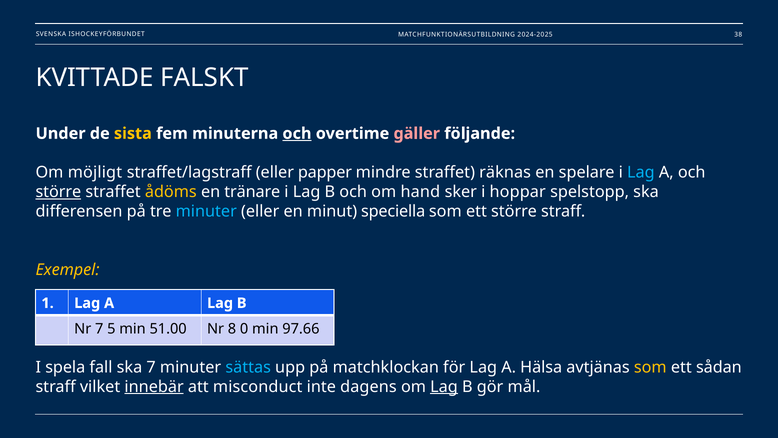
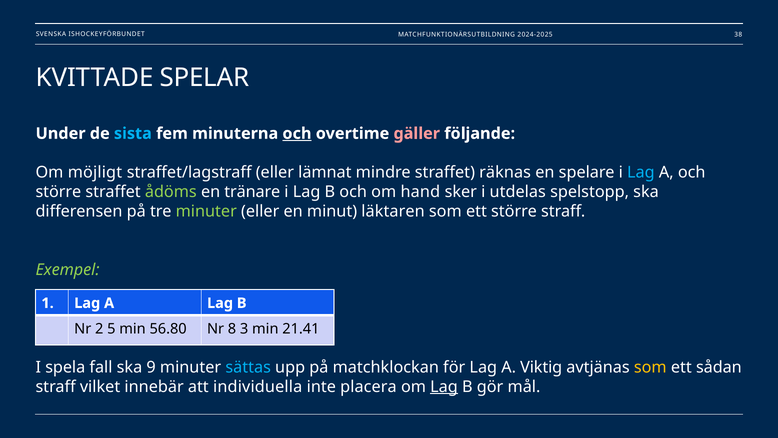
FALSKT: FALSKT -> SPELAR (204, 78)
sista colour: yellow -> light blue (133, 133)
papper: papper -> lämnat (325, 172)
större underline: present -> none (58, 192)
ådöms colour: yellow -> light green (171, 192)
hoppar: hoppar -> utdelas (518, 192)
minuter colour: light blue -> light green (206, 211)
speciella: speciella -> läktaren (393, 211)
Exempel colour: yellow -> light green (68, 270)
Nr 7: 7 -> 2 (99, 329)
51.00: 51.00 -> 56.80 (168, 329)
0: 0 -> 3 (244, 329)
97.66: 97.66 -> 21.41 (301, 329)
ska 7: 7 -> 9 (151, 367)
Hälsa: Hälsa -> Viktig (541, 367)
innebär underline: present -> none (154, 386)
misconduct: misconduct -> individuella (258, 386)
dagens: dagens -> placera (368, 386)
